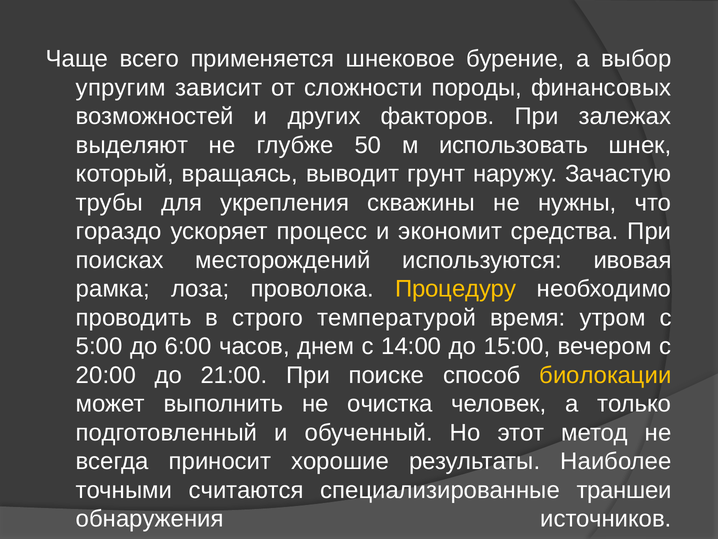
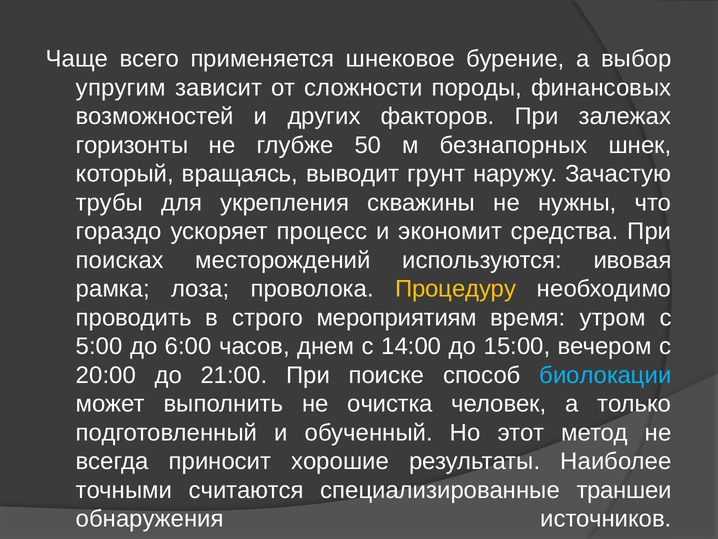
выделяют: выделяют -> горизонты (132, 145)
использовать: использовать -> безнапорных (513, 145)
температурой: температурой -> мероприятиям (397, 317)
биолокации colour: yellow -> light blue (605, 375)
